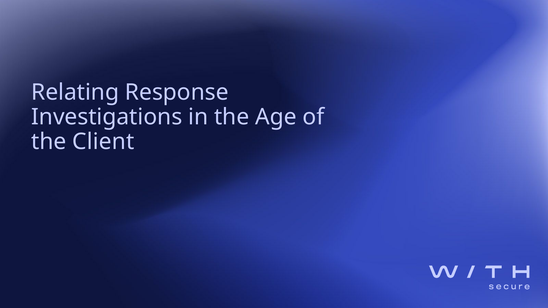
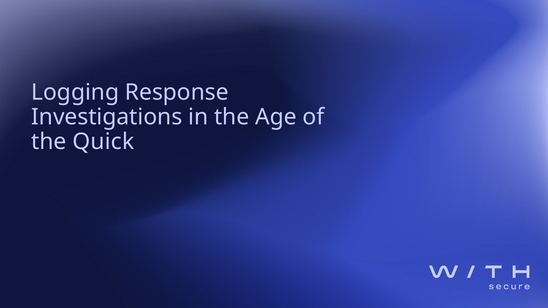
Relating: Relating -> Logging (75, 92)
Client: Client -> Quick (103, 142)
